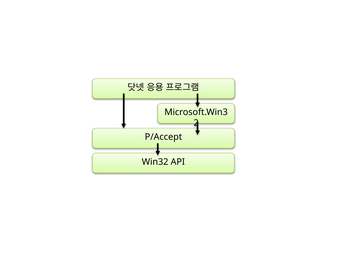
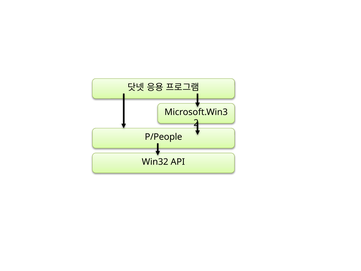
P/Accept: P/Accept -> P/People (163, 137)
